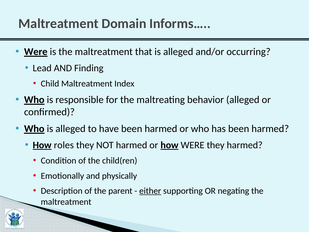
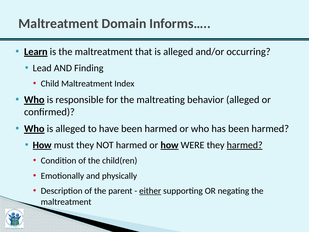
Were: Were -> Learn (36, 52)
roles: roles -> must (64, 145)
harmed underline: none -> present (245, 145)
